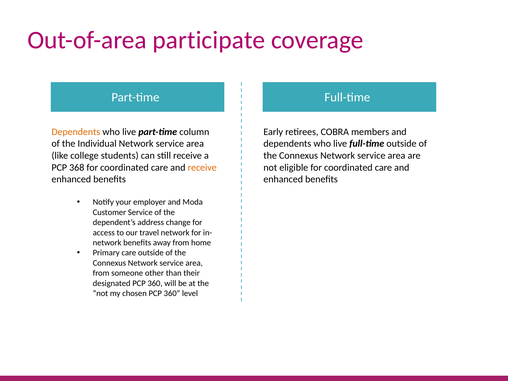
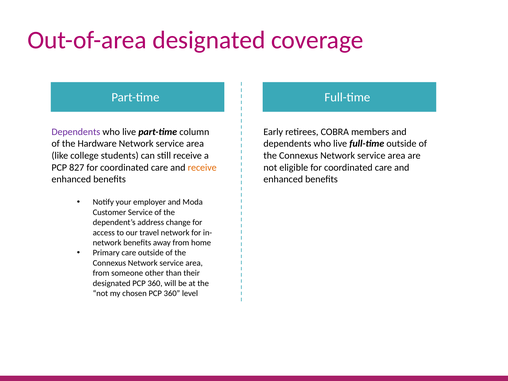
Out-of-area participate: participate -> designated (209, 40)
Dependents colour: orange -> purple (76, 132)
Individual: Individual -> Hardware (97, 144)
368: 368 -> 827 (77, 167)
